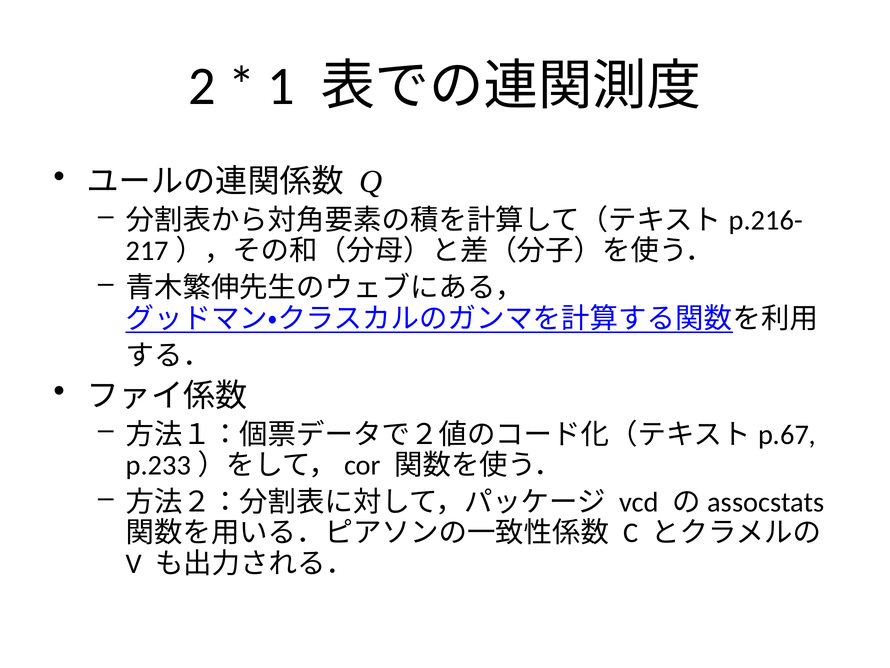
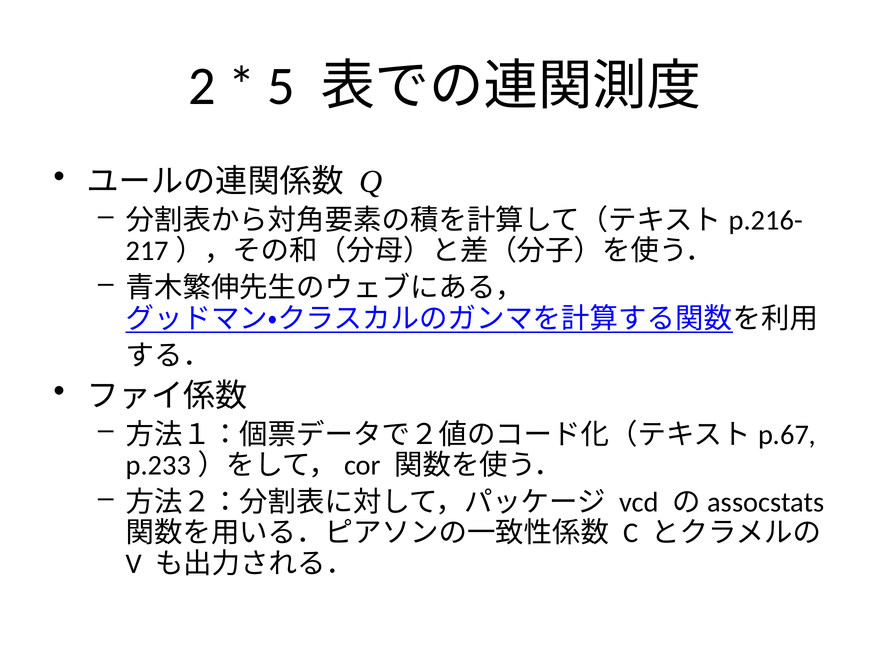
1: 1 -> 5 (281, 86)
